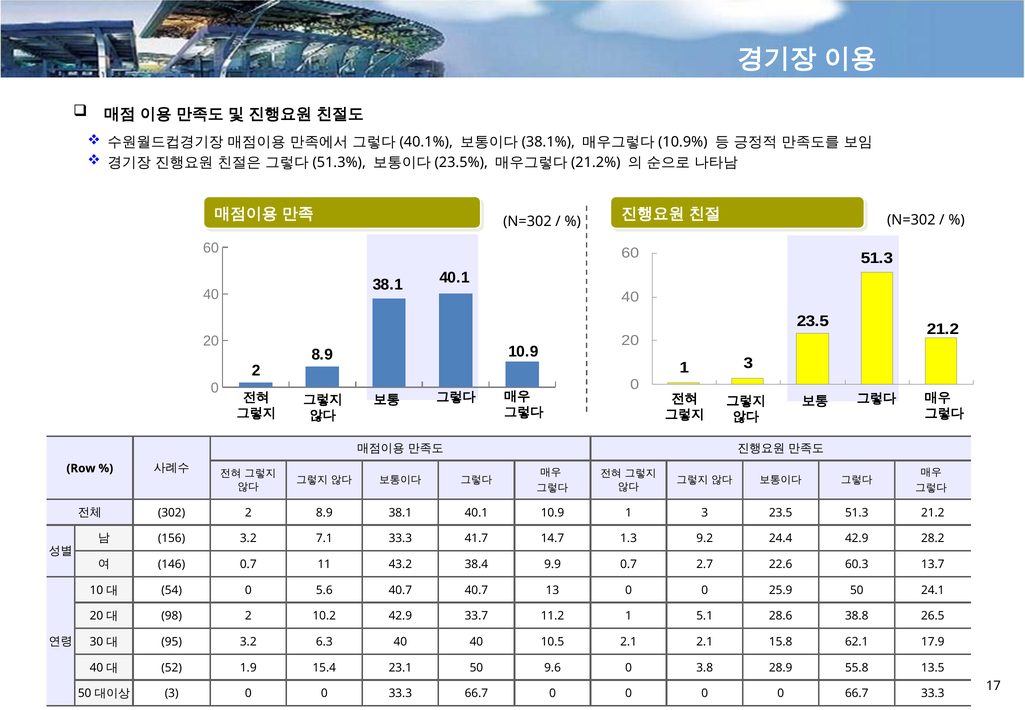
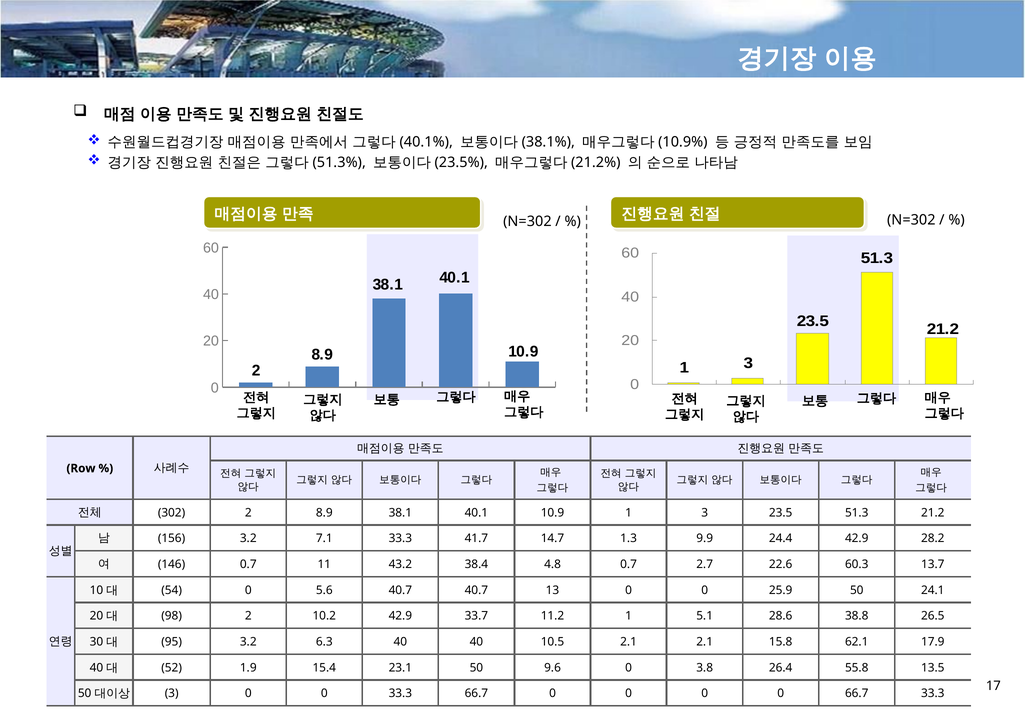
9.2: 9.2 -> 9.9 (705, 538)
9.9: 9.9 -> 4.8 (553, 564)
28.9: 28.9 -> 26.4 (781, 667)
